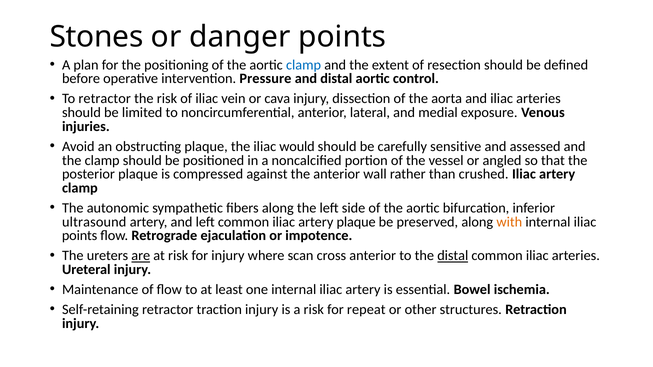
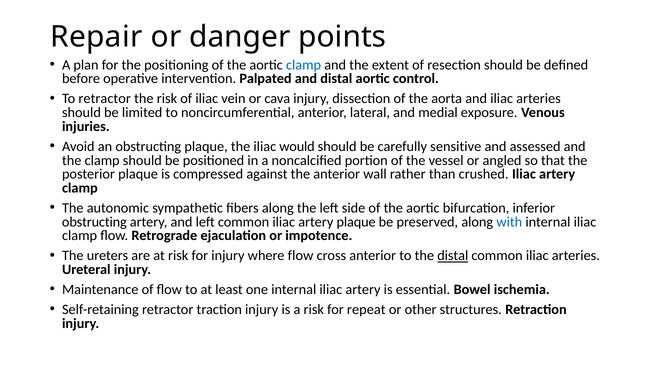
Stones: Stones -> Repair (96, 37)
Pressure: Pressure -> Palpated (266, 79)
ultrasound: ultrasound -> obstructing (94, 222)
with colour: orange -> blue (509, 222)
points: points -> clamp (80, 236)
are underline: present -> none (141, 256)
where scan: scan -> flow (301, 256)
